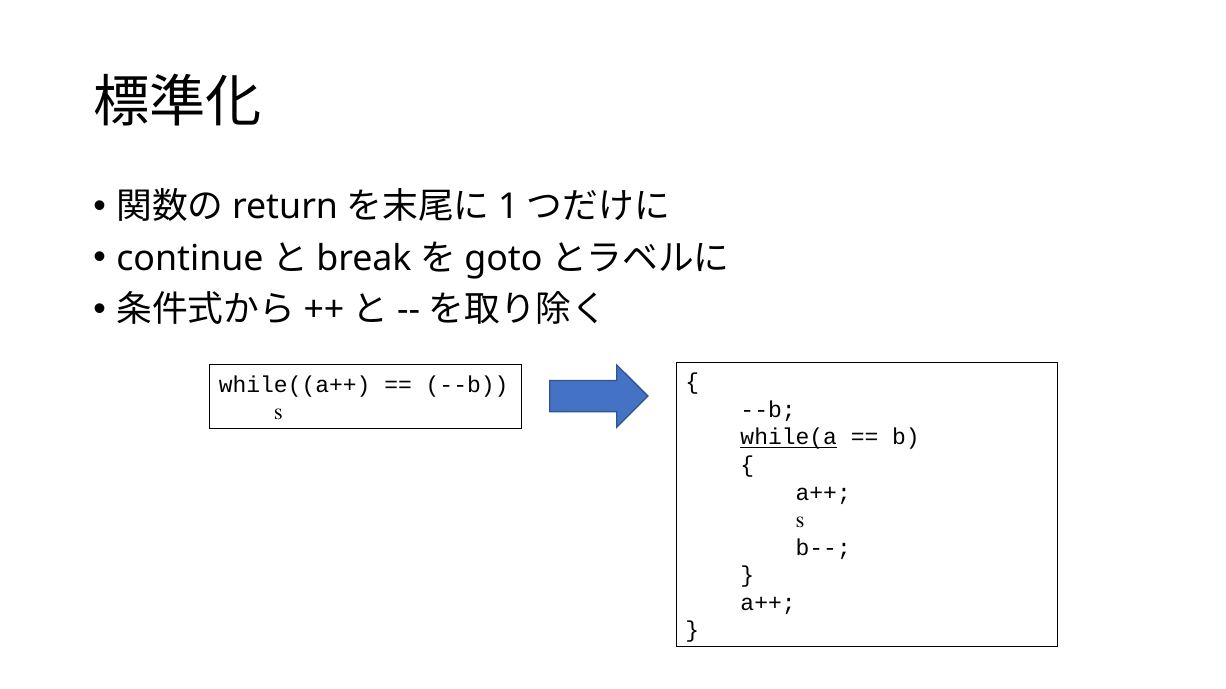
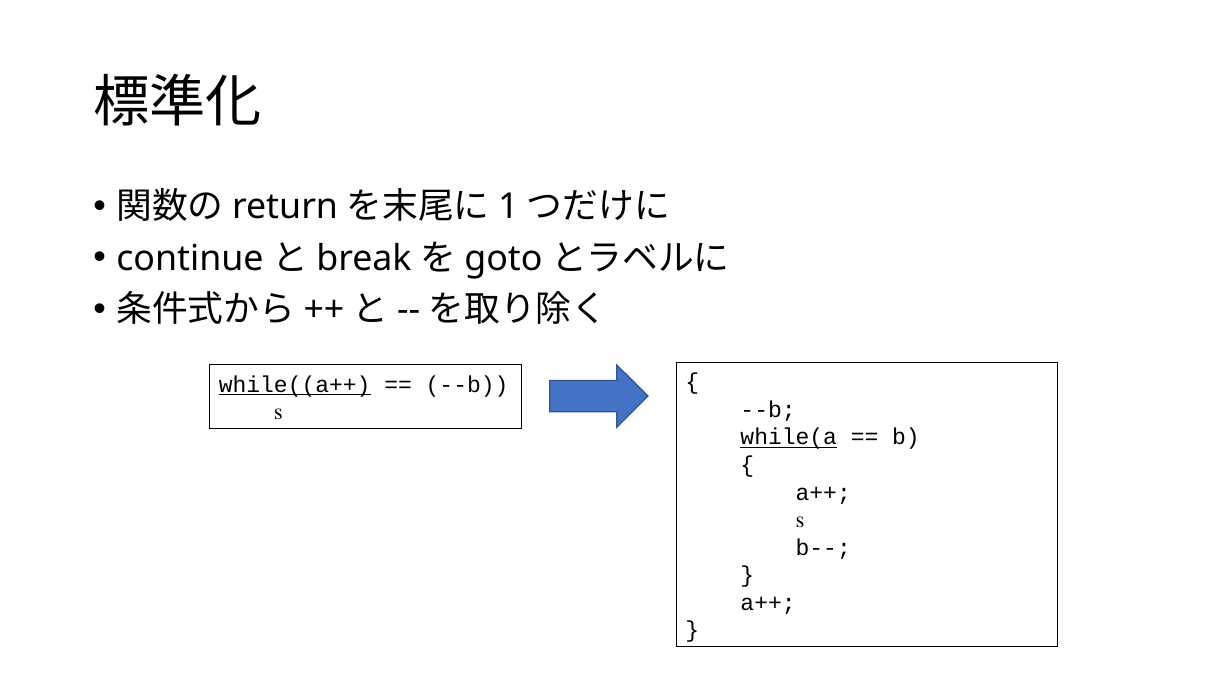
while((a++ underline: none -> present (295, 385)
